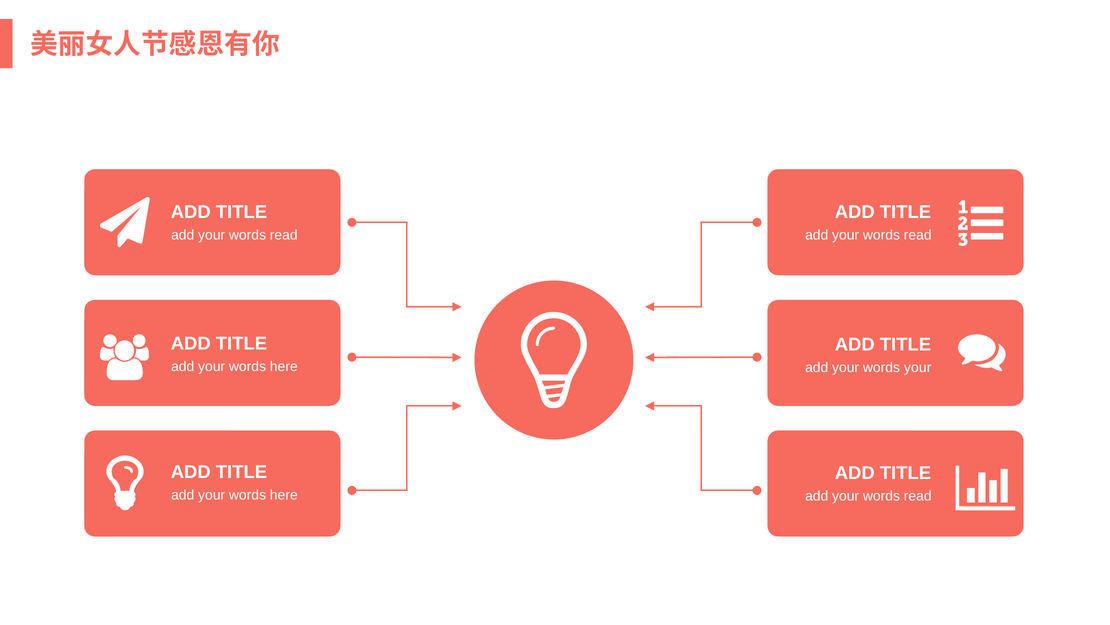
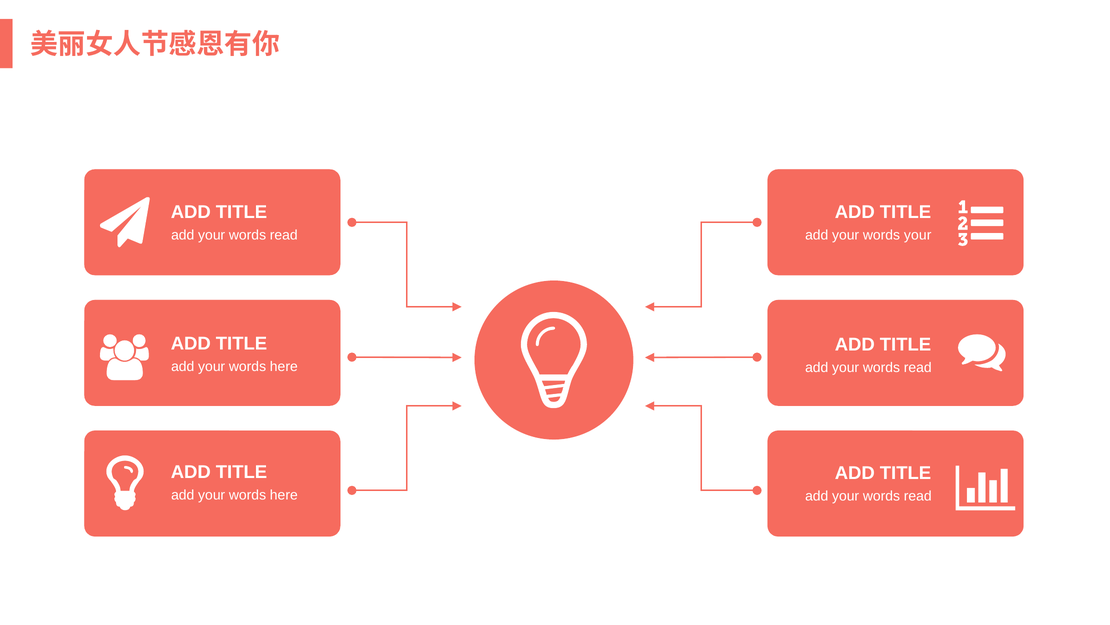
read: read -> your (918, 235)
your: your -> read (918, 367)
